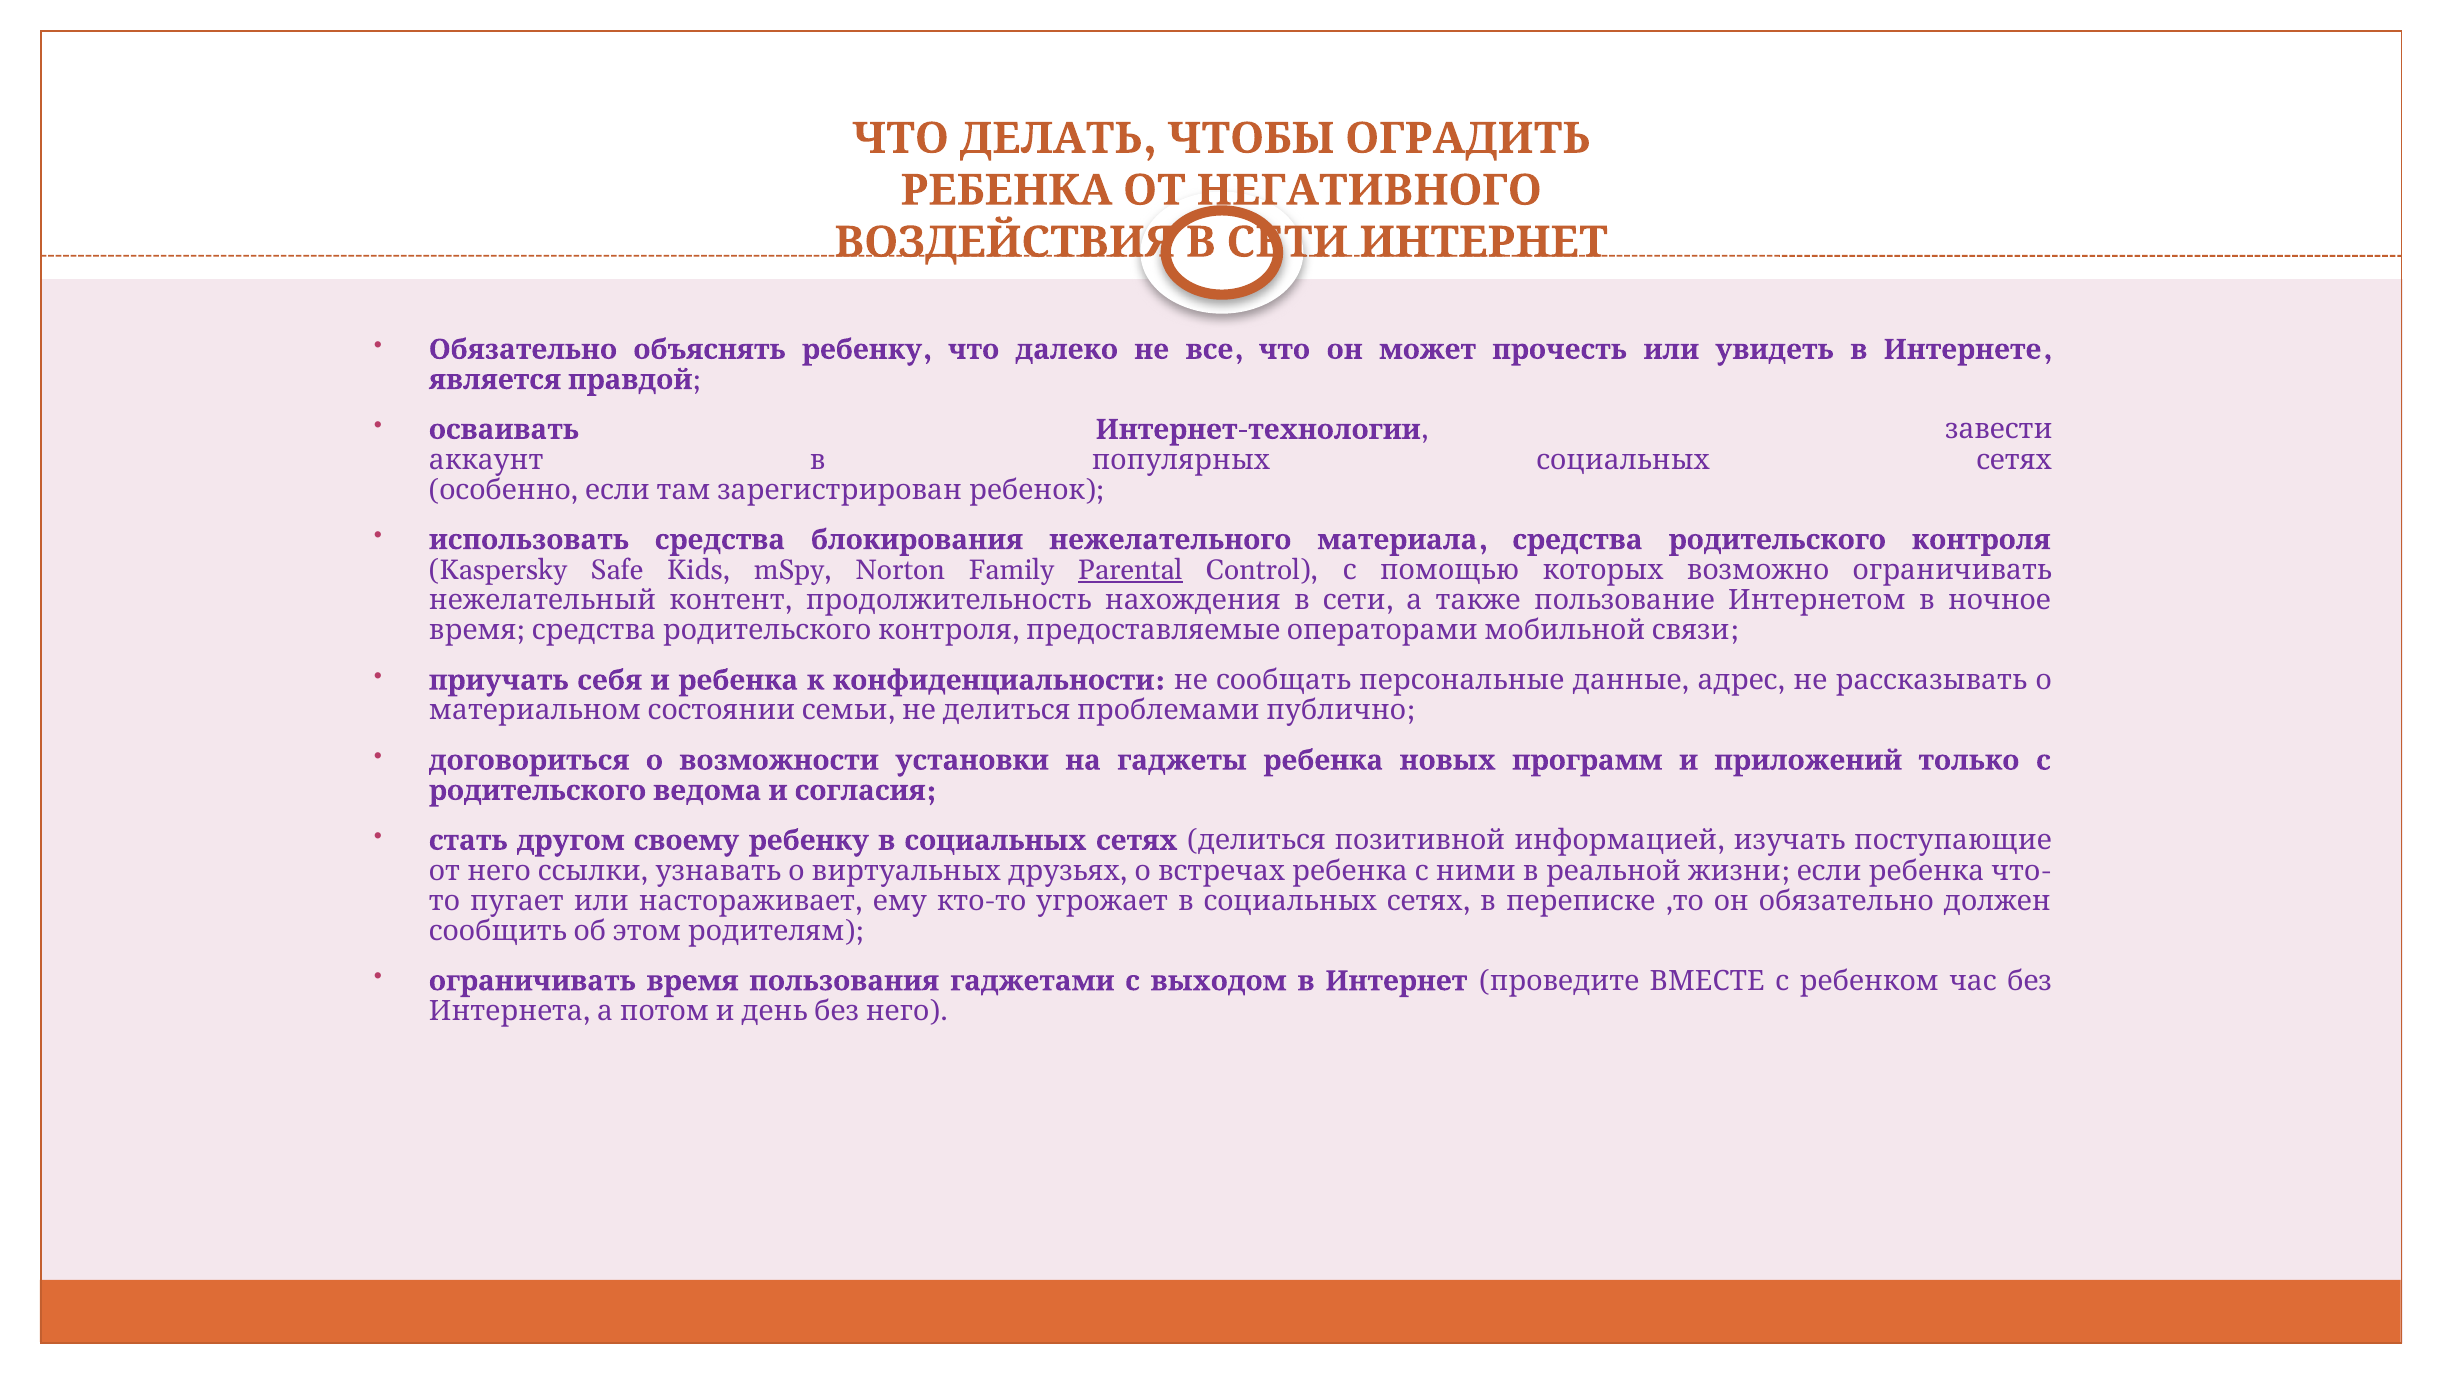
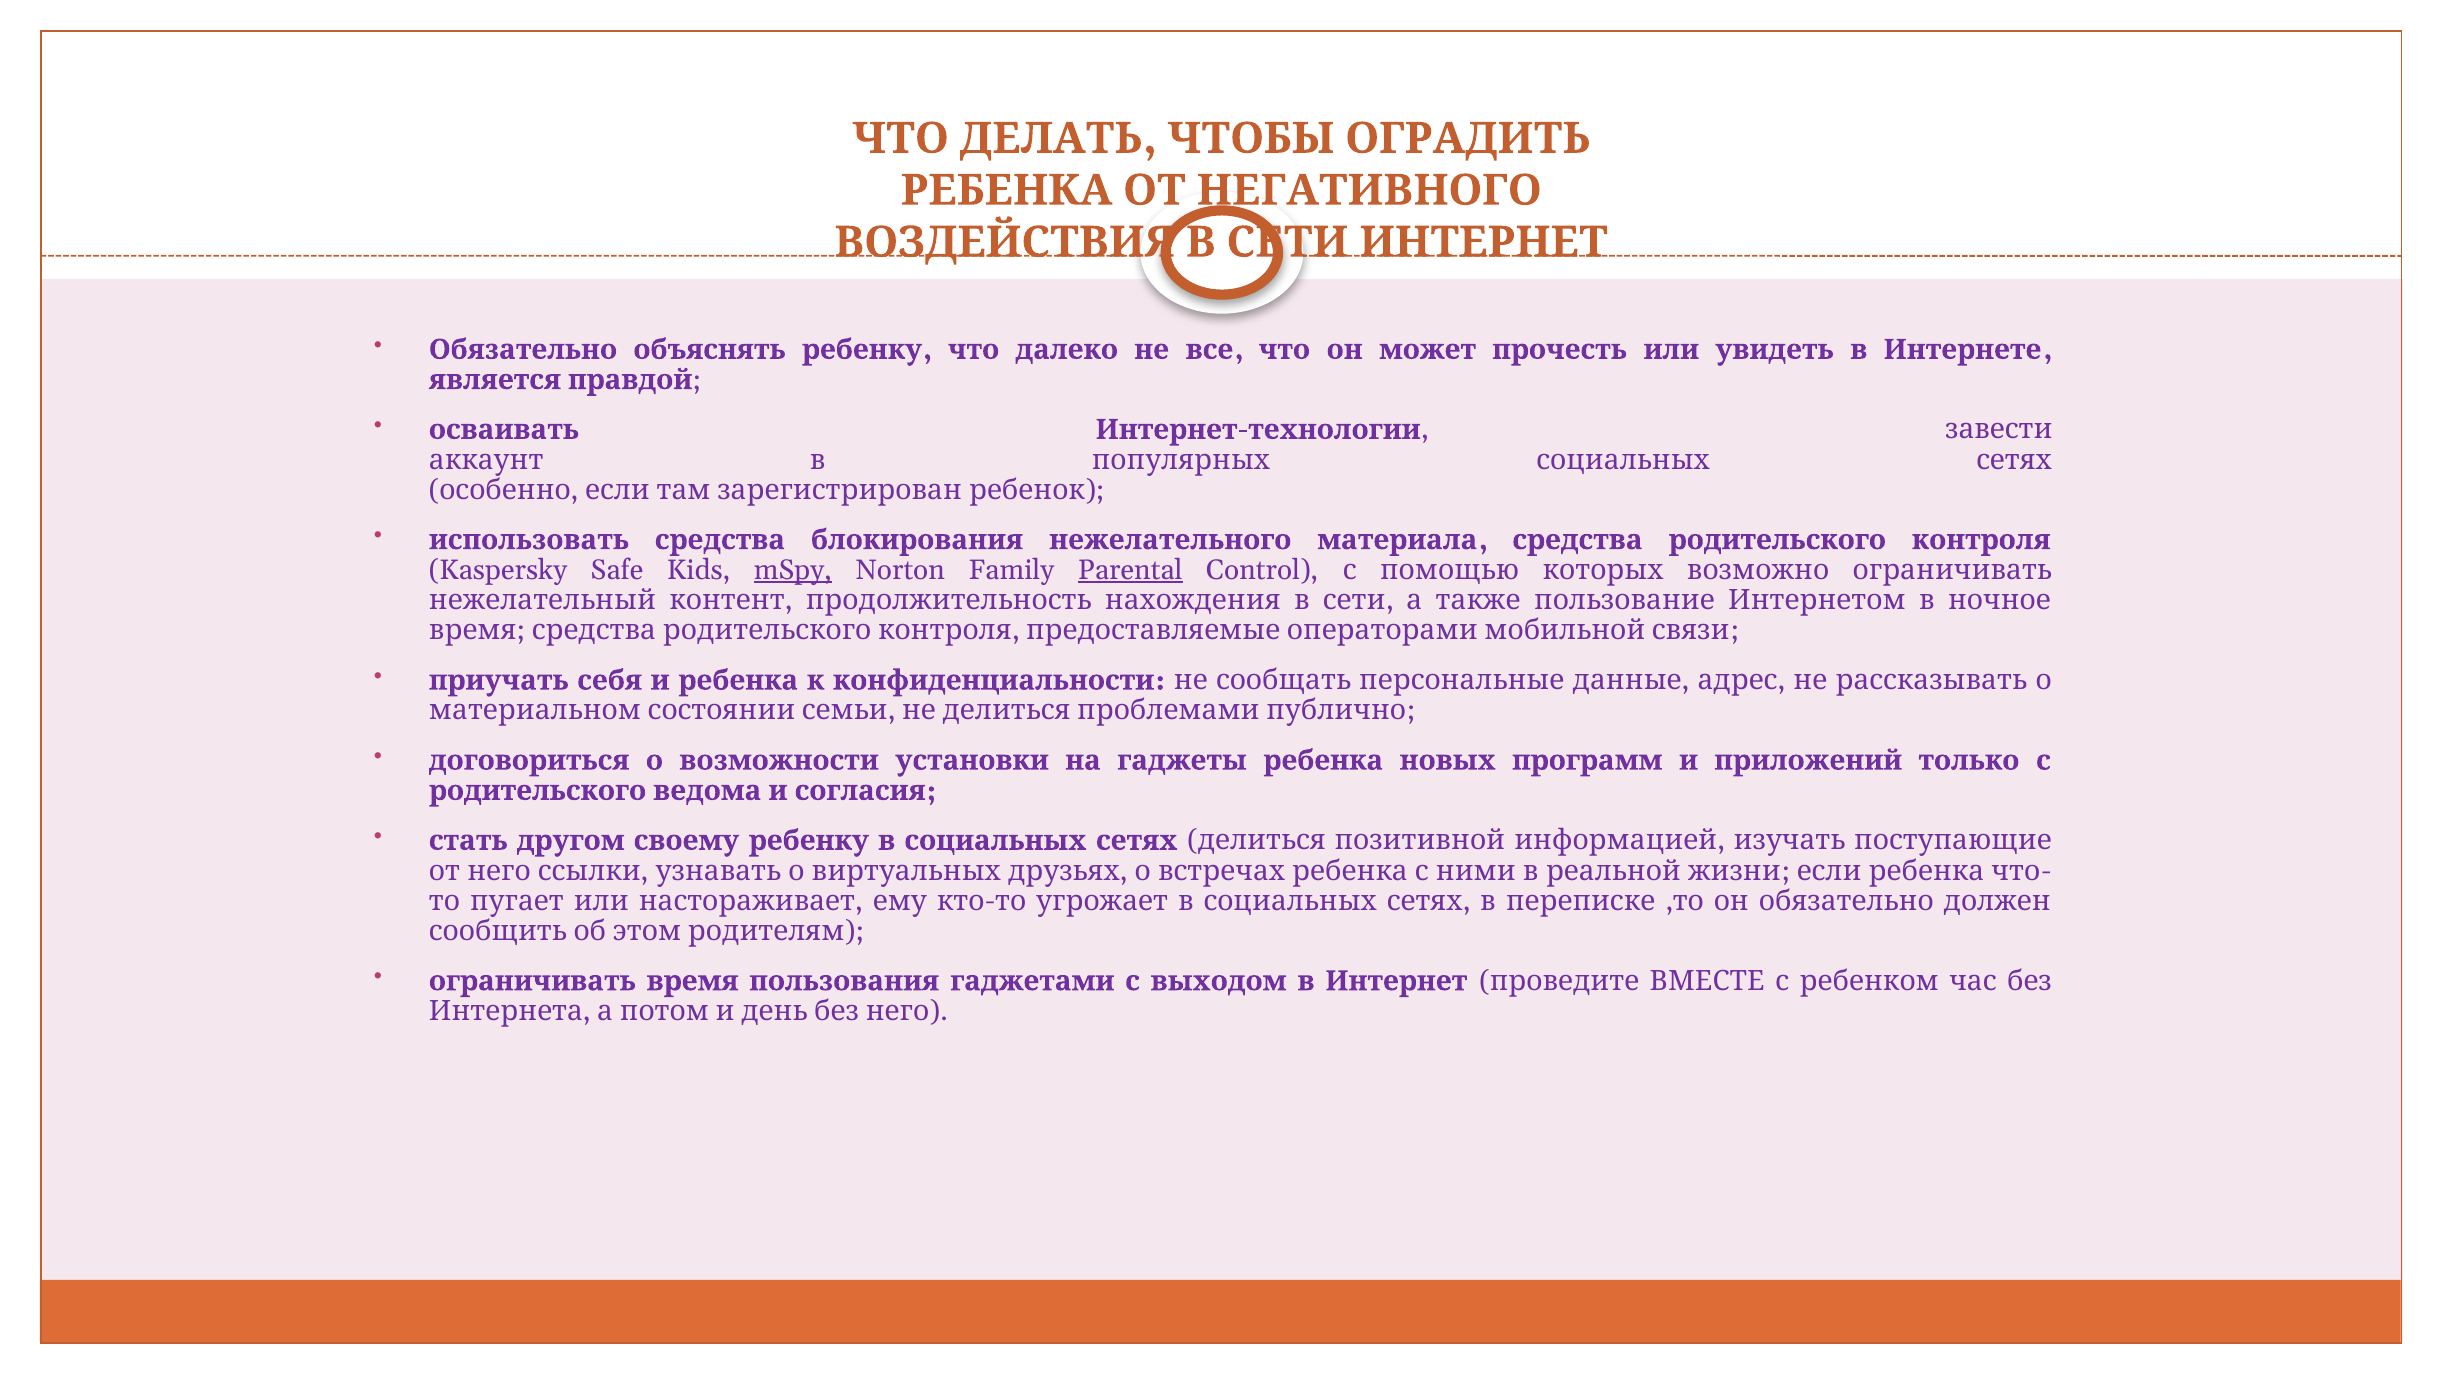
mSpy underline: none -> present (793, 570)
